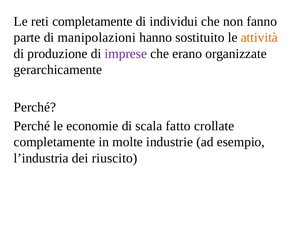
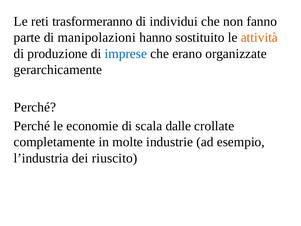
reti completamente: completamente -> trasformeranno (92, 21)
imprese colour: purple -> blue (126, 54)
fatto: fatto -> dalle (178, 126)
